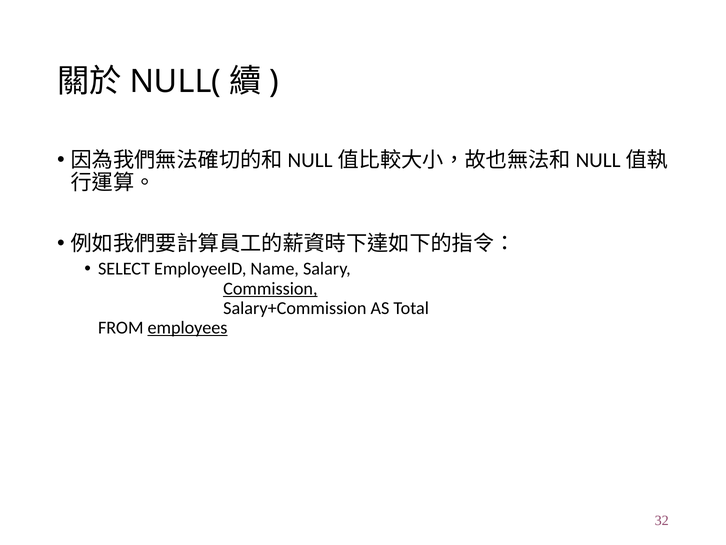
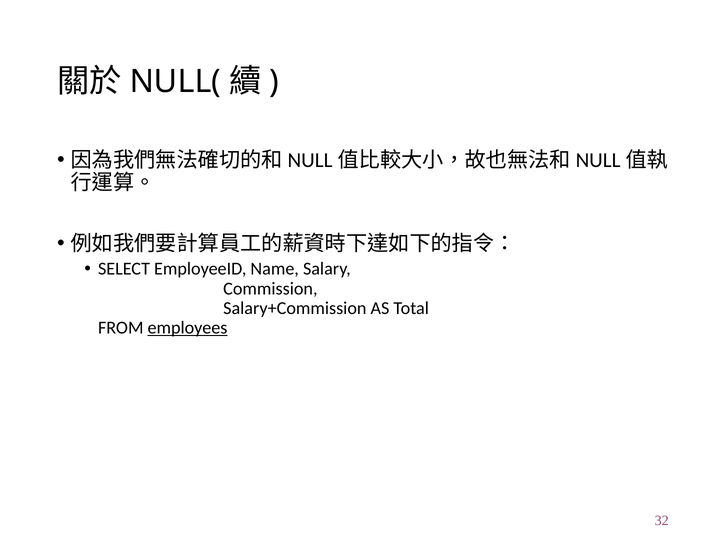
Commission underline: present -> none (270, 288)
